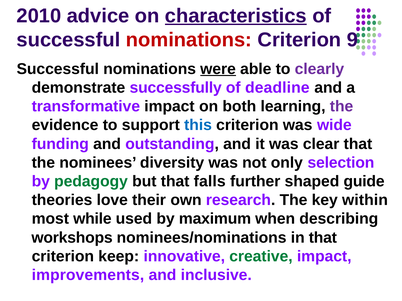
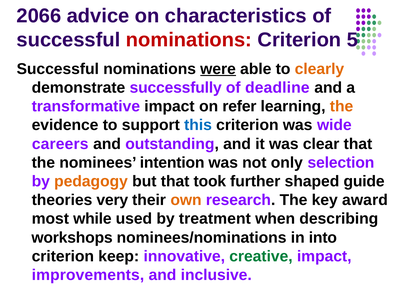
2010: 2010 -> 2066 (39, 16)
characteristics underline: present -> none (236, 16)
9: 9 -> 5 (352, 40)
clearly colour: purple -> orange (319, 69)
both: both -> refer (239, 107)
the colour: purple -> orange (342, 107)
funding: funding -> careers (60, 144)
diversity: diversity -> intention (172, 163)
pedagogy colour: green -> orange (91, 182)
falls: falls -> took (210, 182)
love: love -> very (112, 200)
own colour: black -> orange (186, 200)
within: within -> award (365, 200)
maximum: maximum -> treatment (215, 219)
in that: that -> into (323, 238)
